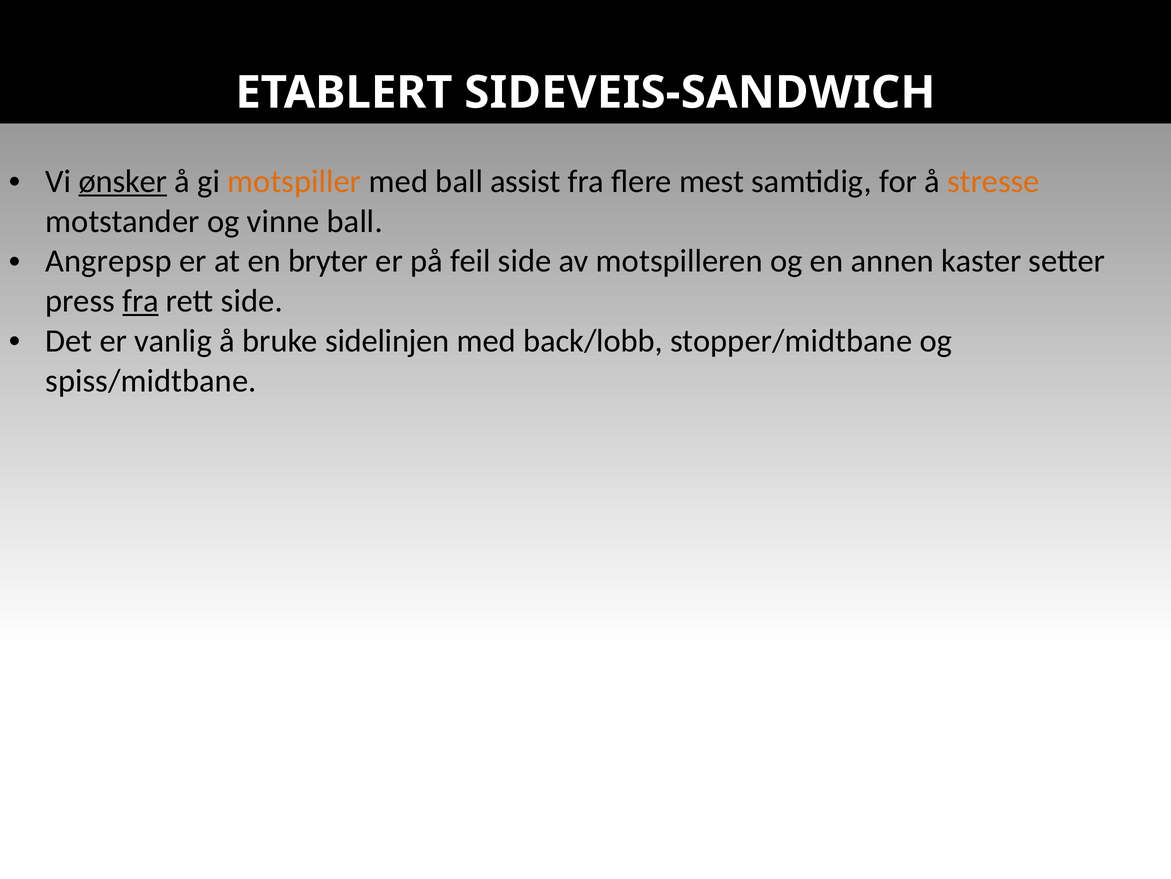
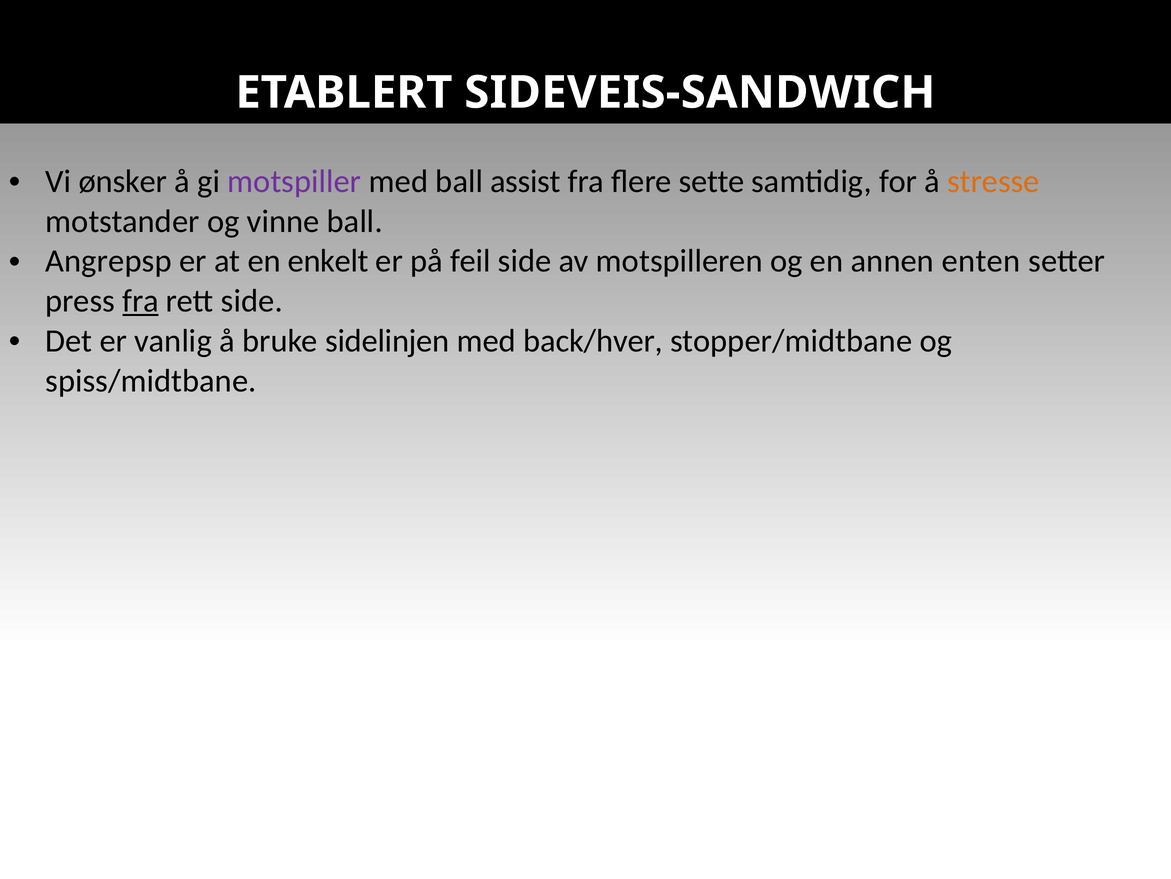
ønsker underline: present -> none (123, 181)
motspiller colour: orange -> purple (294, 181)
mest: mest -> sette (712, 181)
bryter: bryter -> enkelt (328, 261)
kaster: kaster -> enten (981, 261)
back/lobb: back/lobb -> back/hver (593, 341)
